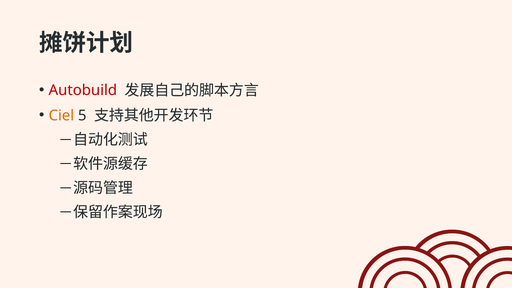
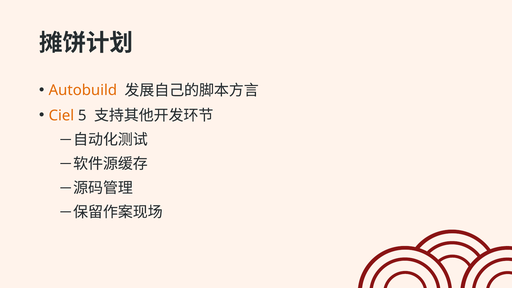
Autobuild colour: red -> orange (83, 90)
